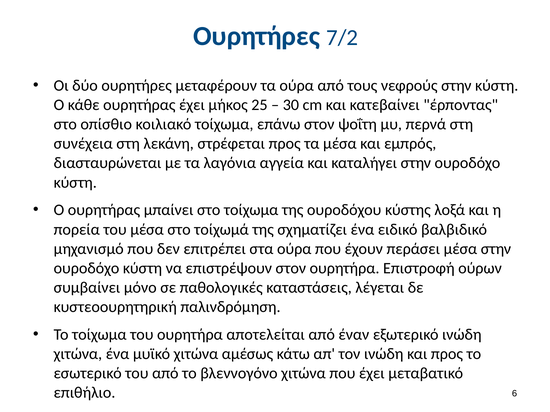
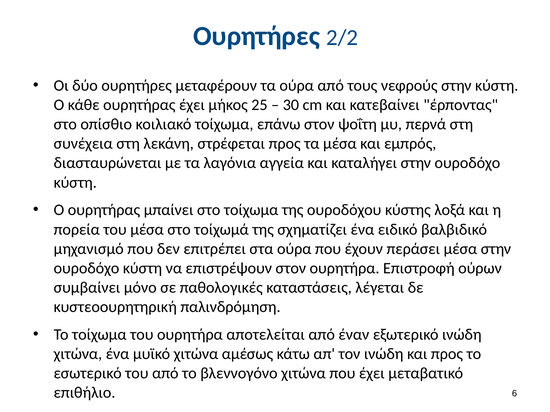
7/2: 7/2 -> 2/2 (342, 38)
